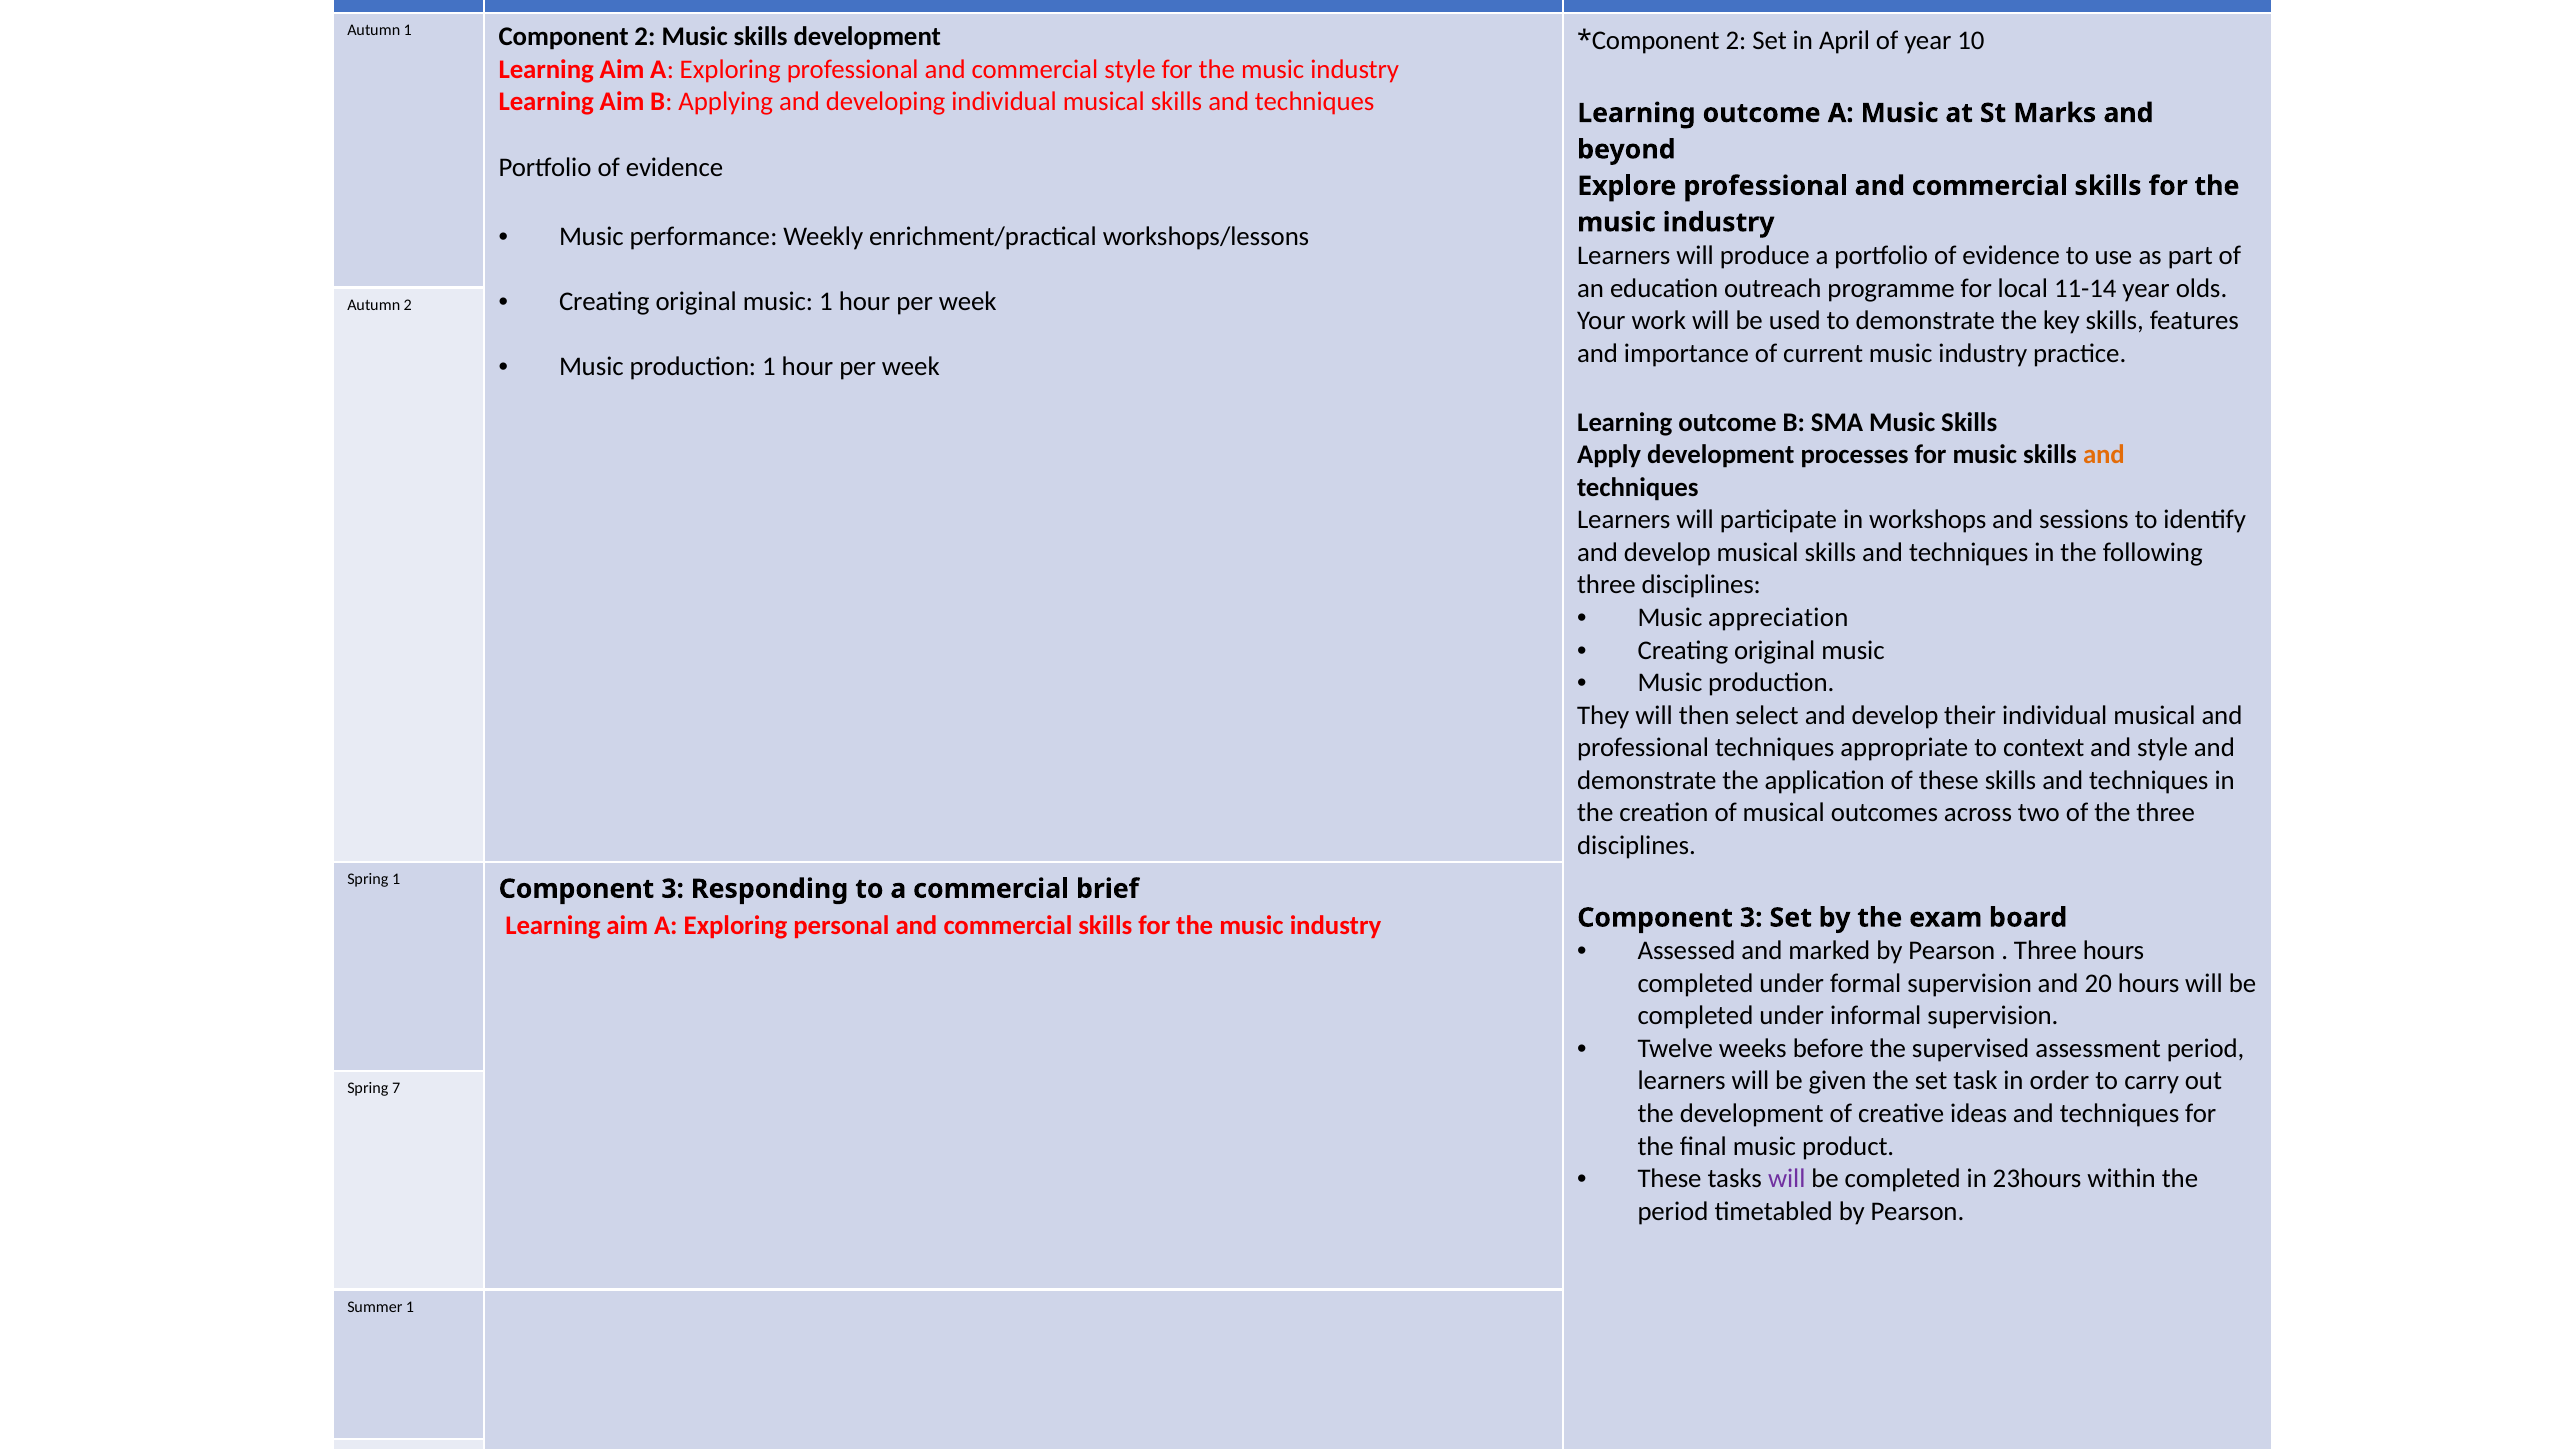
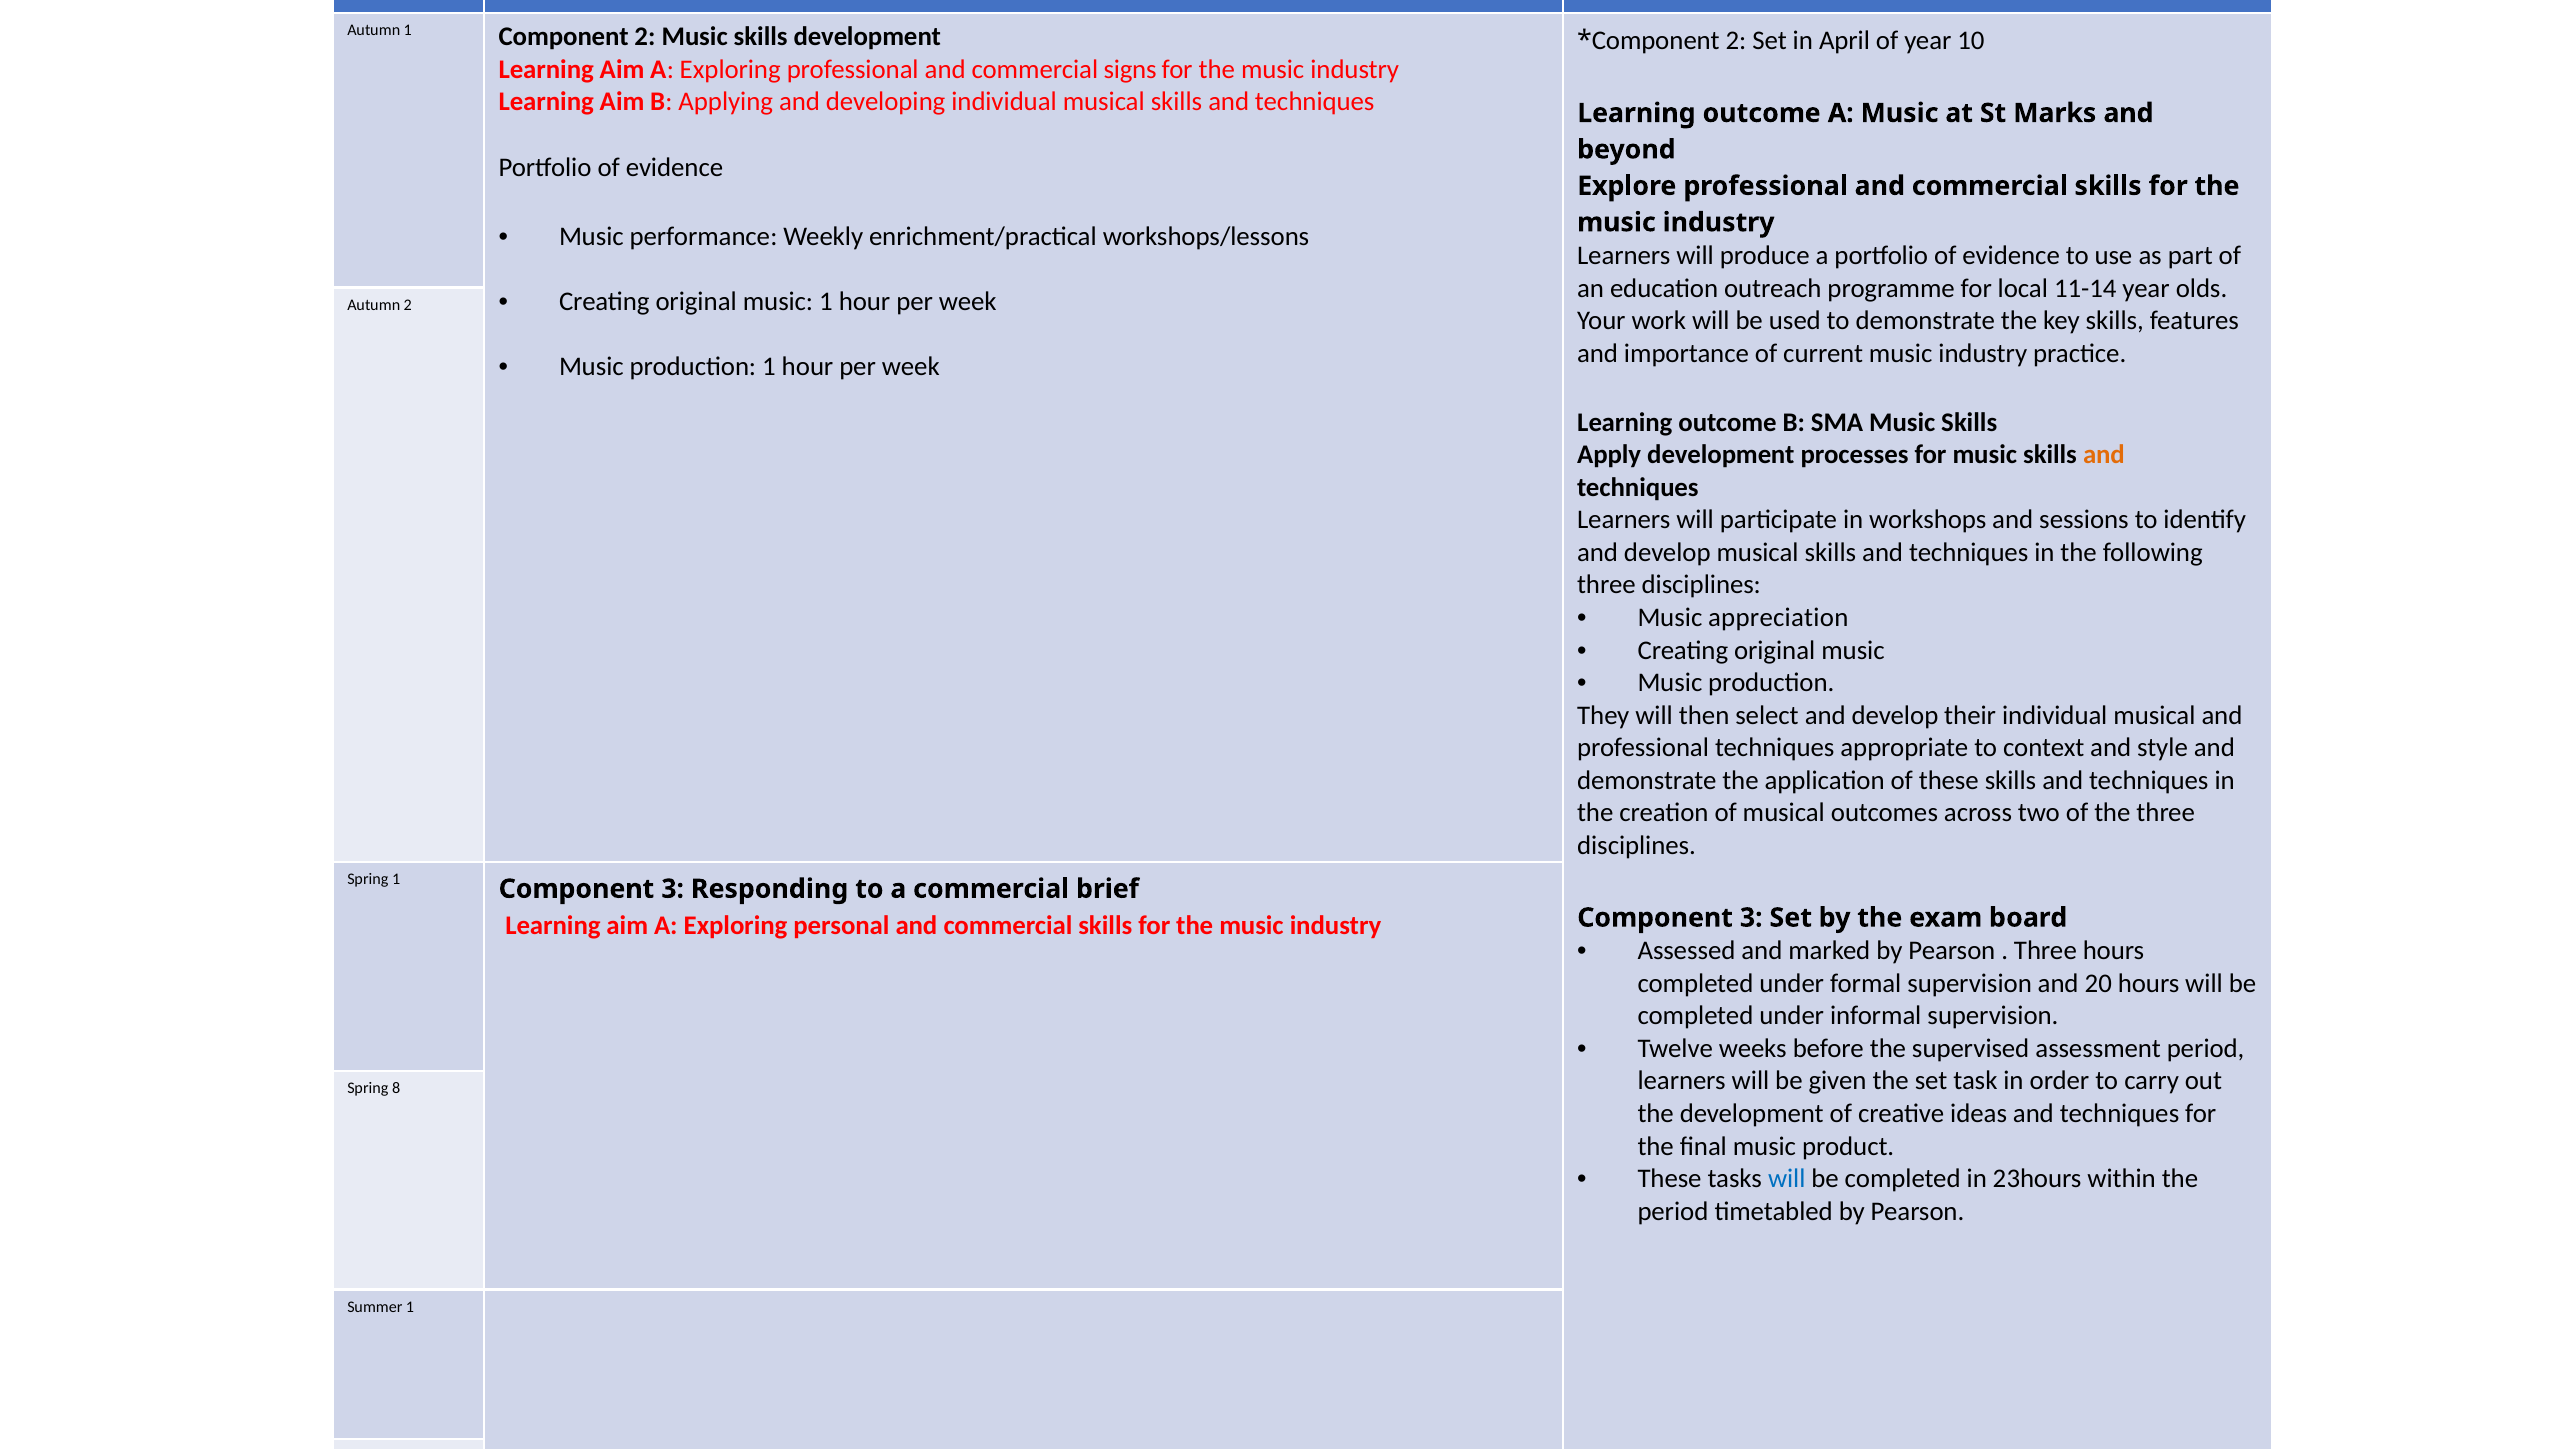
commercial style: style -> signs (1130, 70)
7: 7 -> 8 (396, 1088)
will colour: purple -> blue (1787, 1179)
